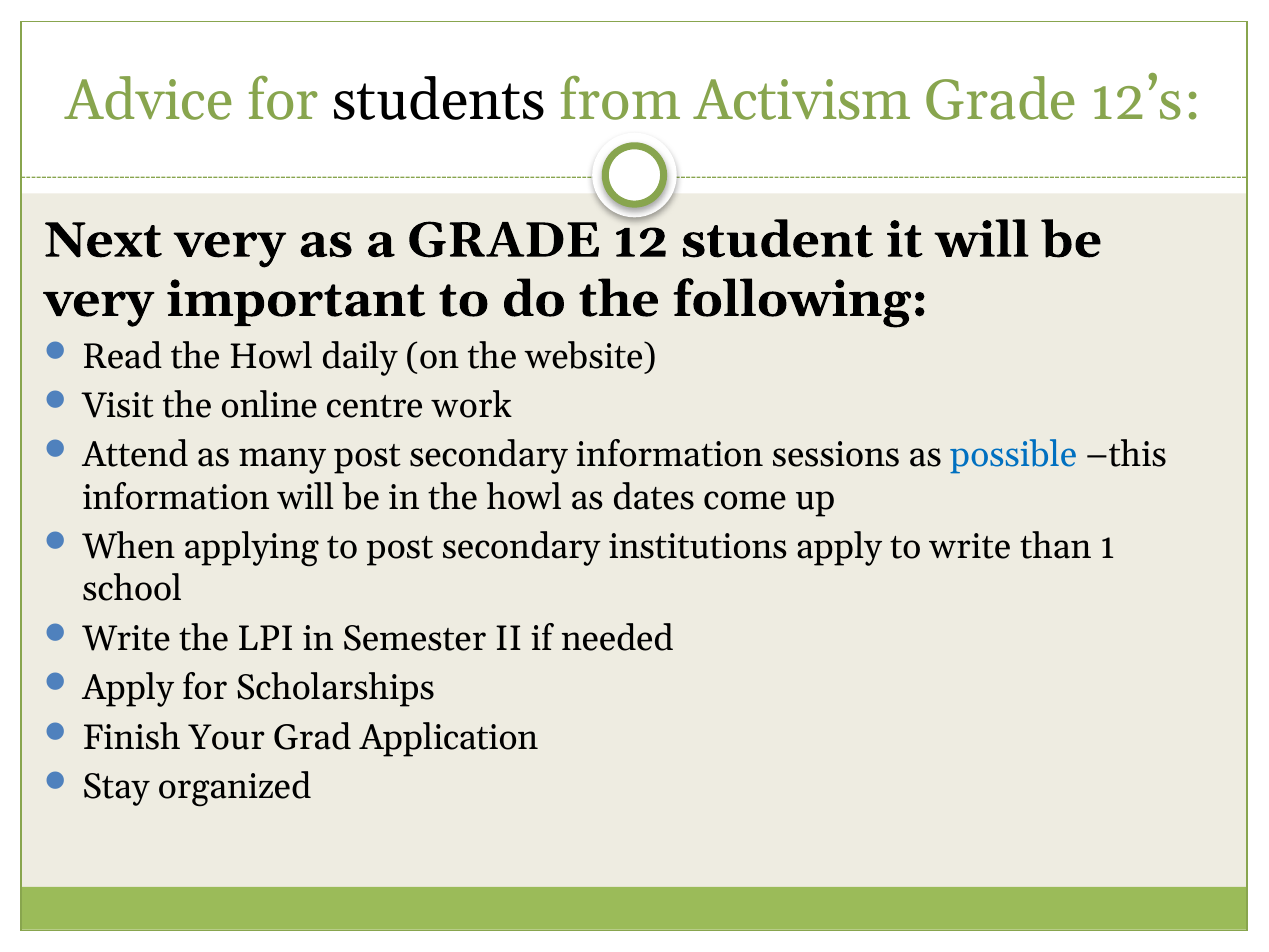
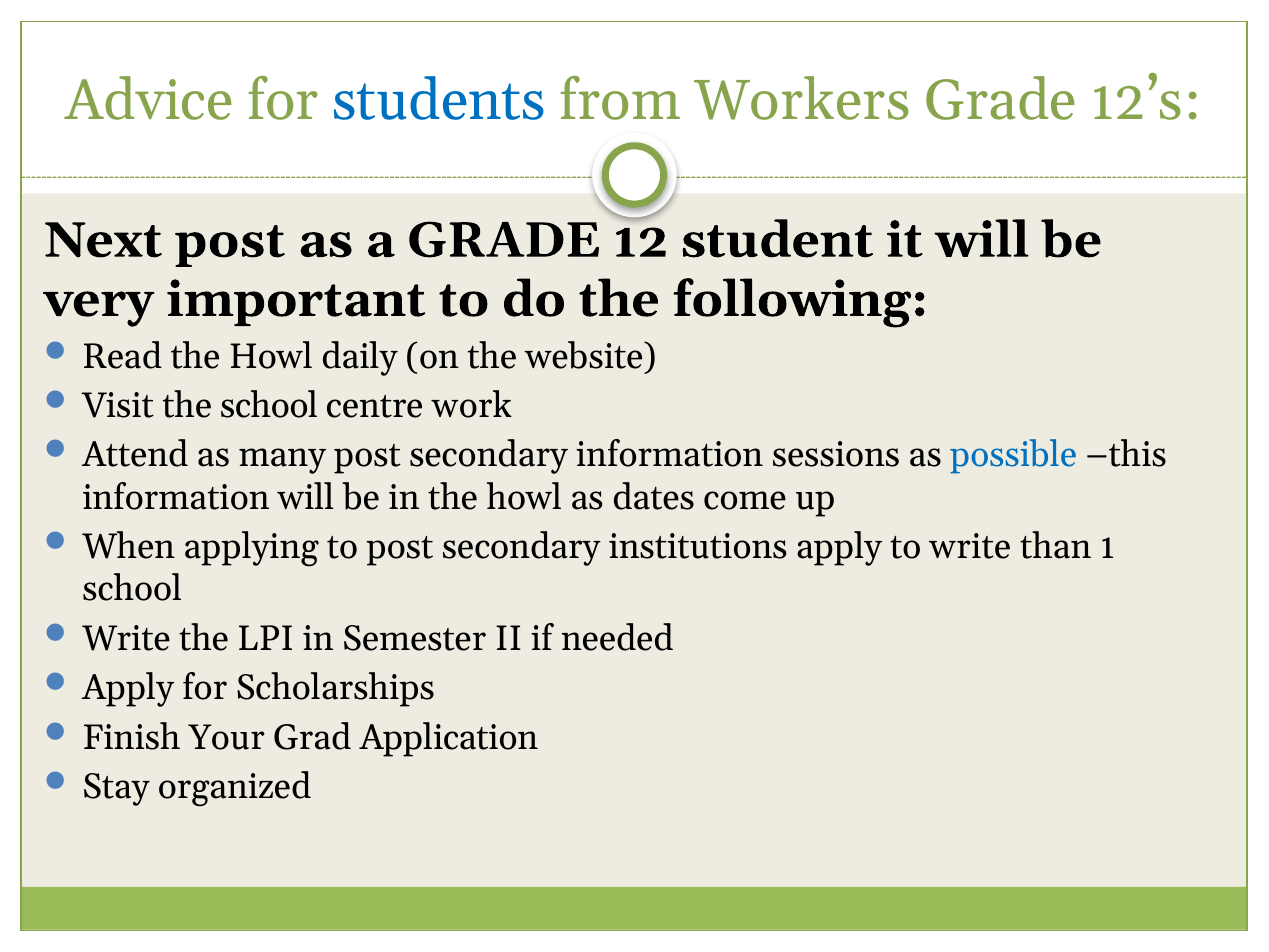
students colour: black -> blue (439, 101)
Activism: Activism -> Workers (803, 101)
Next very: very -> post (230, 240)
the online: online -> school (269, 406)
